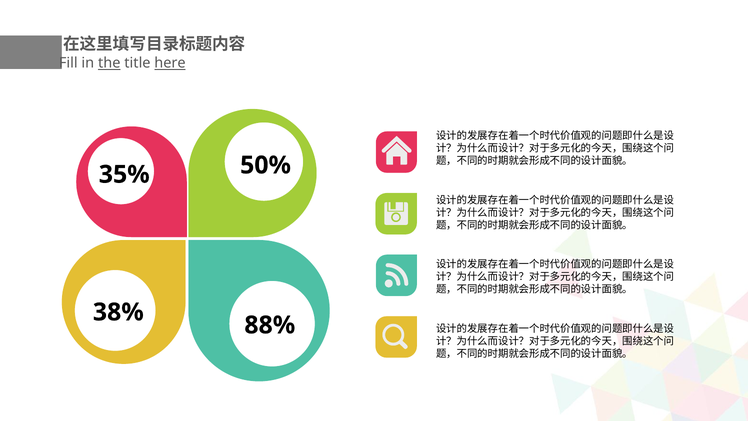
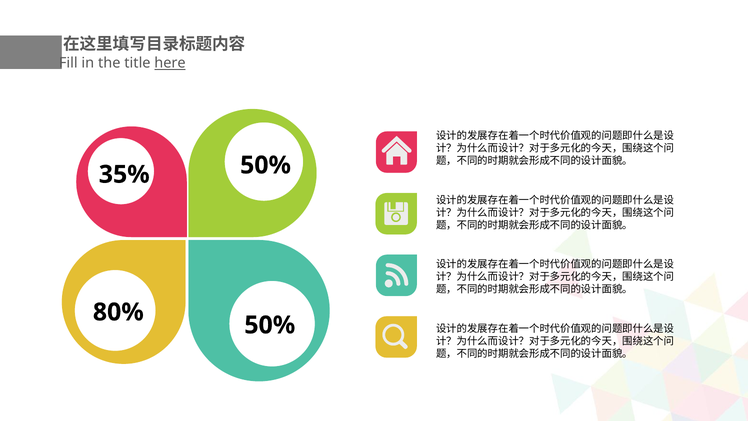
the underline: present -> none (109, 63)
38%: 38% -> 80% (118, 312)
88%: 88% -> 50% (270, 325)
